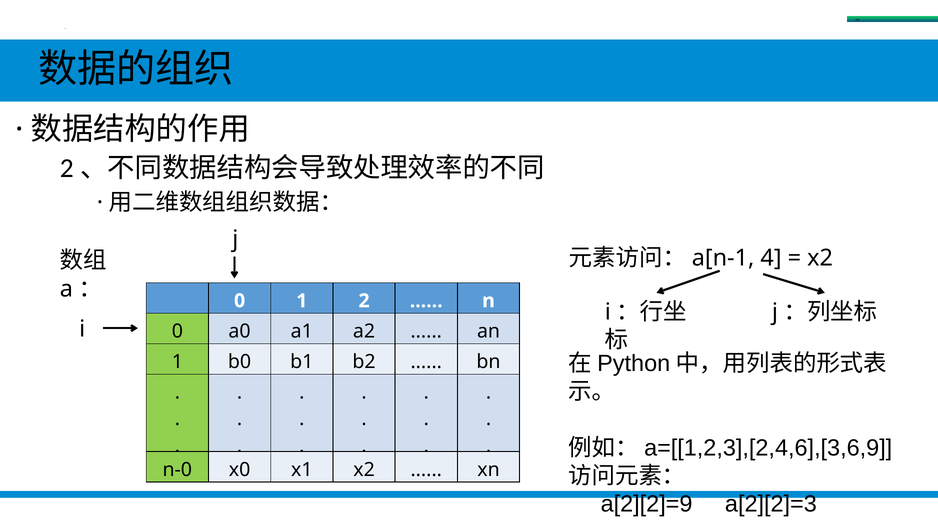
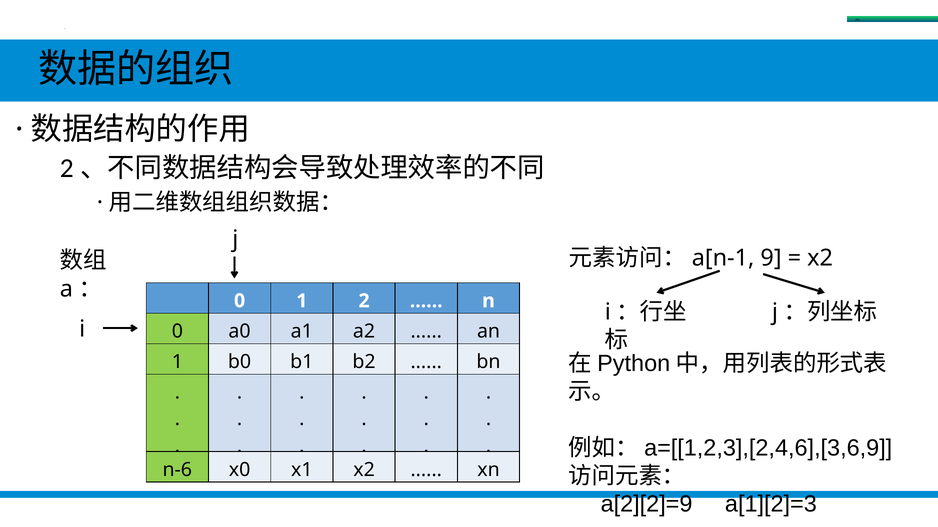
4: 4 -> 9 (771, 258)
n-0: n-0 -> n-6 (177, 470)
a[2][2]=3: a[2][2]=3 -> a[1][2]=3 (771, 505)
